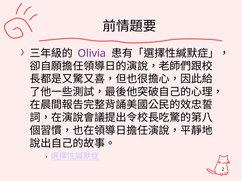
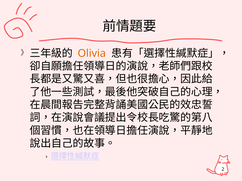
Olivia colour: purple -> orange (92, 53)
